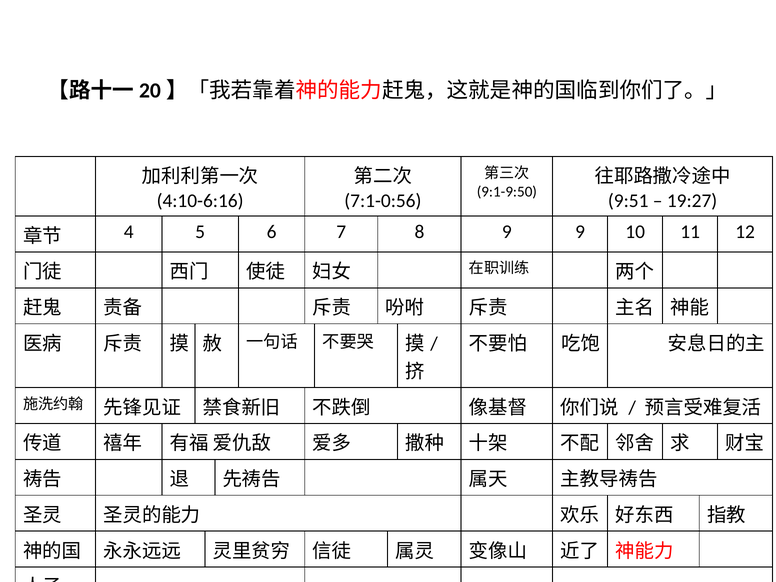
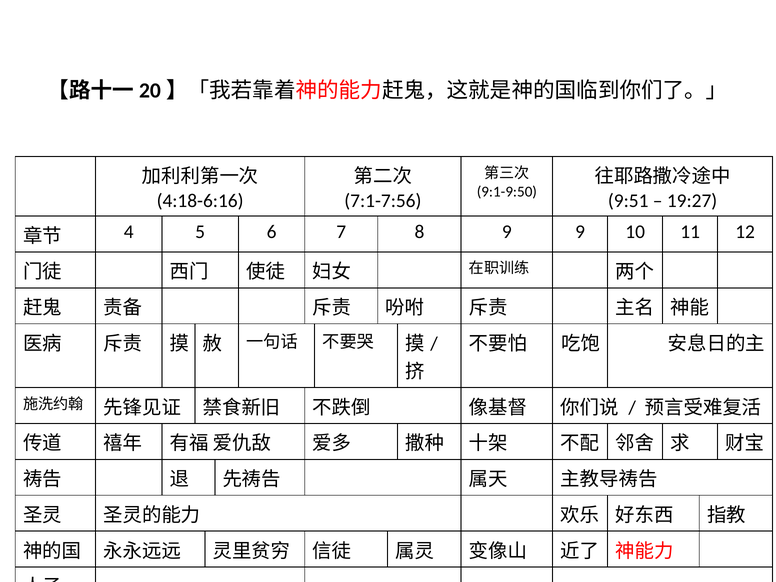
4:10-6:16: 4:10-6:16 -> 4:18-6:16 (200, 201)
7:1-0:56: 7:1-0:56 -> 7:1-7:56 (383, 201)
